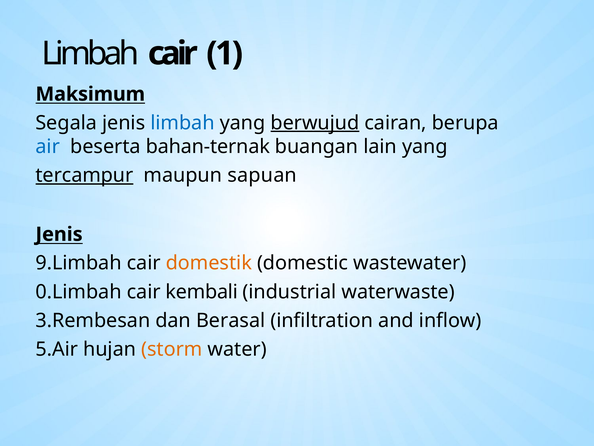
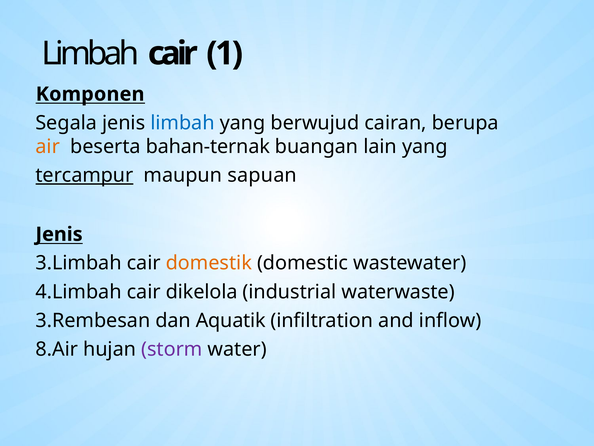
Maksimum: Maksimum -> Komponen (90, 94)
berwujud underline: present -> none (315, 123)
air colour: blue -> orange (48, 147)
9.Limbah: 9.Limbah -> 3.Limbah (79, 263)
0.Limbah: 0.Limbah -> 4.Limbah (79, 292)
kembali: kembali -> dikelola (202, 292)
Berasal: Berasal -> Aquatik (231, 320)
5.Air: 5.Air -> 8.Air (57, 349)
storm colour: orange -> purple (172, 349)
